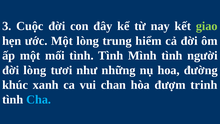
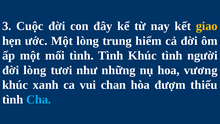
giao colour: light green -> yellow (207, 26)
Tình Mình: Mình -> Khúc (142, 55)
đường: đường -> vương (201, 70)
trinh: trinh -> thiếu (204, 85)
